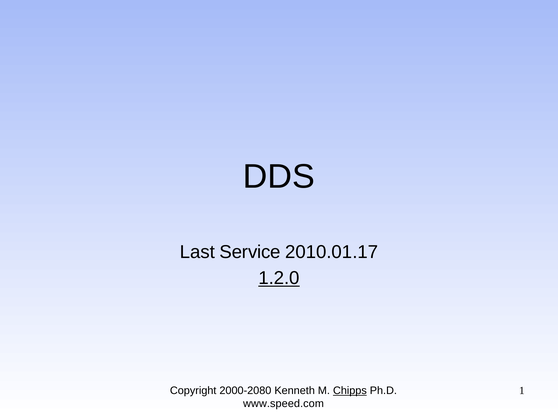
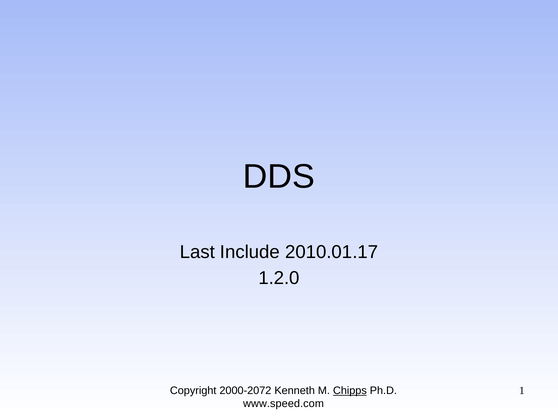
Service: Service -> Include (250, 252)
1.2.0 underline: present -> none (279, 278)
2000-2080: 2000-2080 -> 2000-2072 (245, 391)
